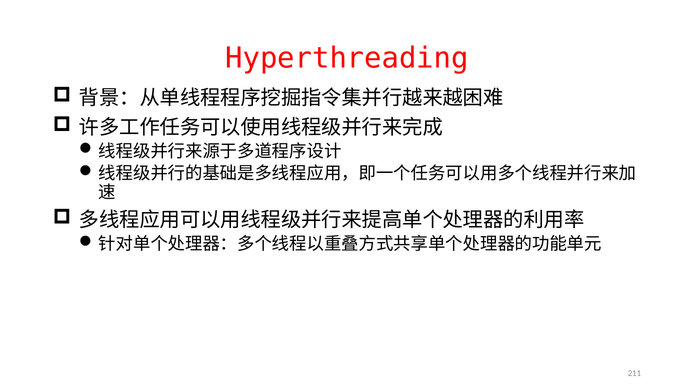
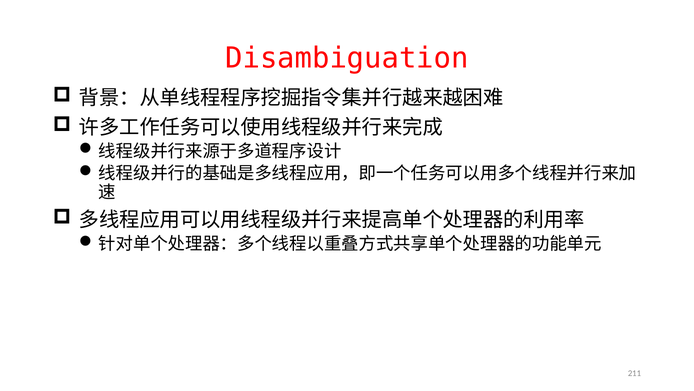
Hyperthreading: Hyperthreading -> Disambiguation (347, 58)
